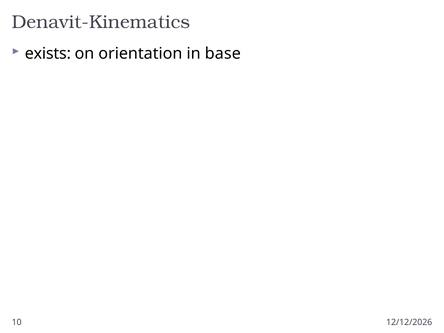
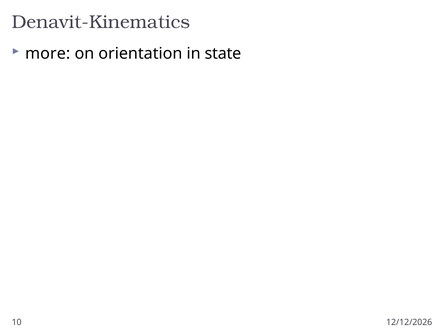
exists: exists -> more (48, 54)
base: base -> state (223, 54)
